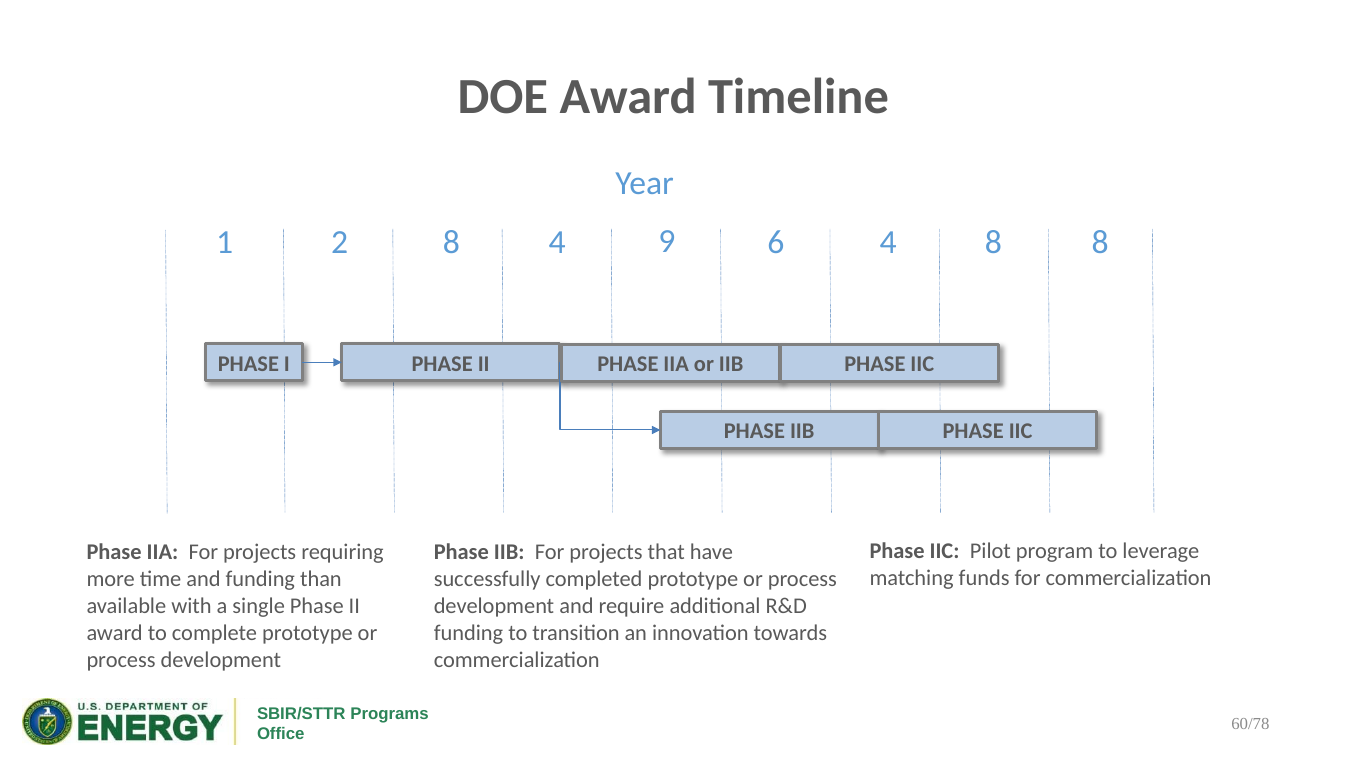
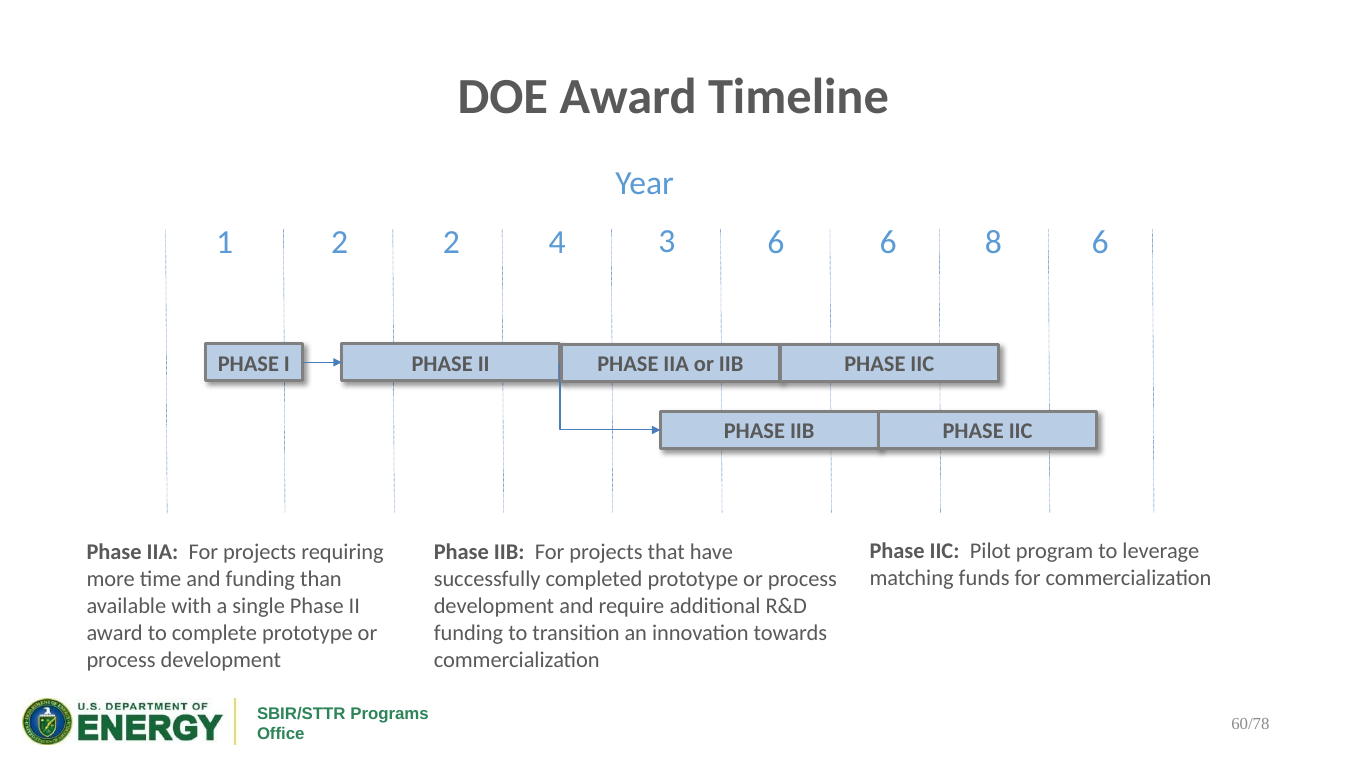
2 8: 8 -> 2 (451, 242)
9: 9 -> 3 (667, 242)
6 4: 4 -> 6 (888, 242)
8 8: 8 -> 6 (1100, 243)
